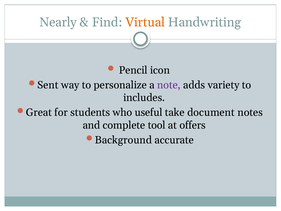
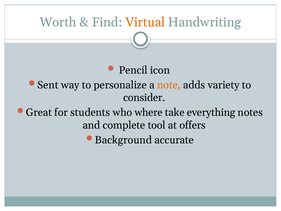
Nearly: Nearly -> Worth (58, 22)
note colour: purple -> orange (169, 85)
includes: includes -> consider (144, 98)
useful: useful -> where (149, 112)
document: document -> everything (211, 112)
